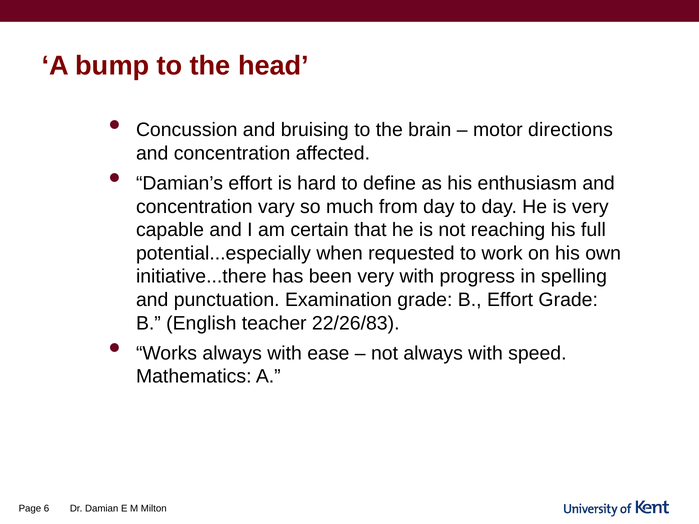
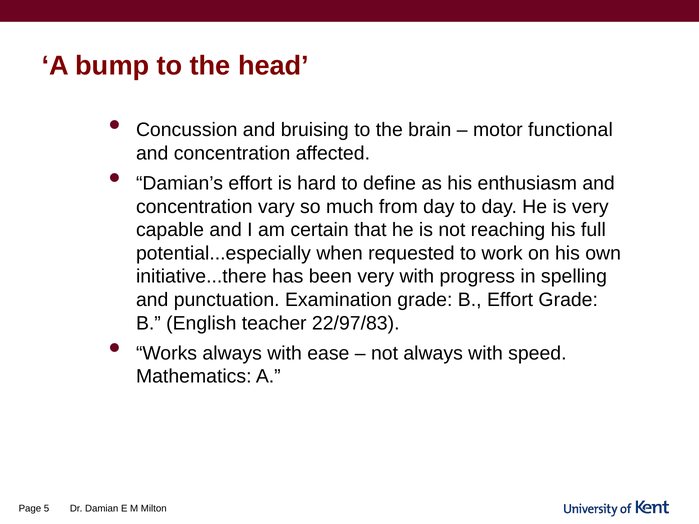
directions: directions -> functional (570, 130)
22/26/83: 22/26/83 -> 22/97/83 (356, 323)
6: 6 -> 5 (46, 509)
